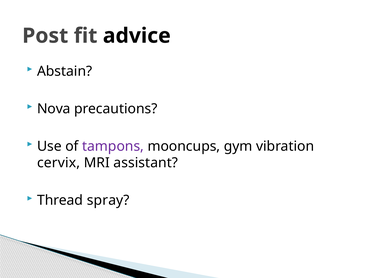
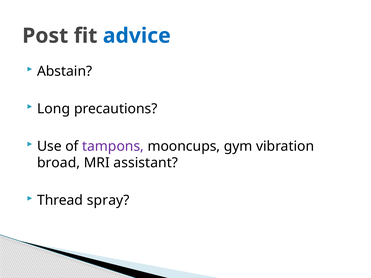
advice colour: black -> blue (137, 36)
Nova: Nova -> Long (54, 109)
cervix: cervix -> broad (59, 163)
